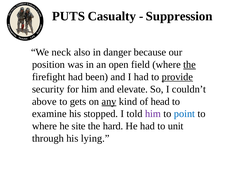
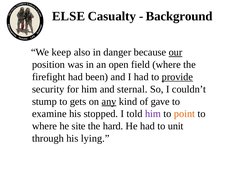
PUTS: PUTS -> ELSE (69, 16)
Suppression: Suppression -> Background (179, 16)
neck: neck -> keep (61, 52)
our underline: none -> present (176, 52)
the underline: present -> none (190, 64)
elevate: elevate -> sternal (132, 89)
above: above -> stump (44, 101)
head: head -> gave (160, 101)
point colour: blue -> orange (184, 113)
